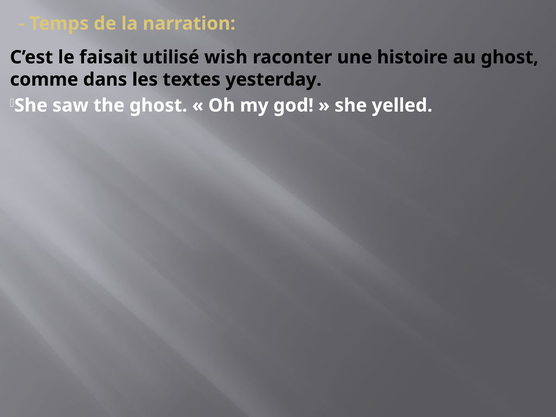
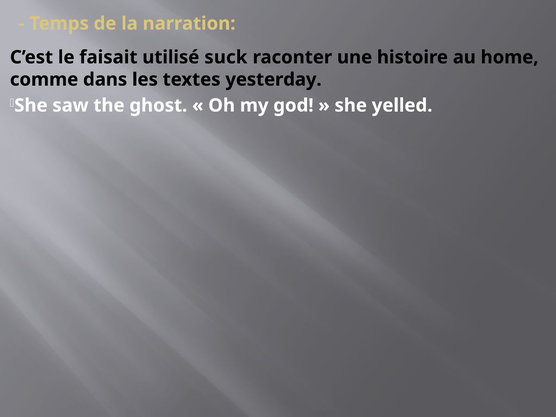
wish: wish -> suck (226, 57)
au ghost: ghost -> home (510, 57)
